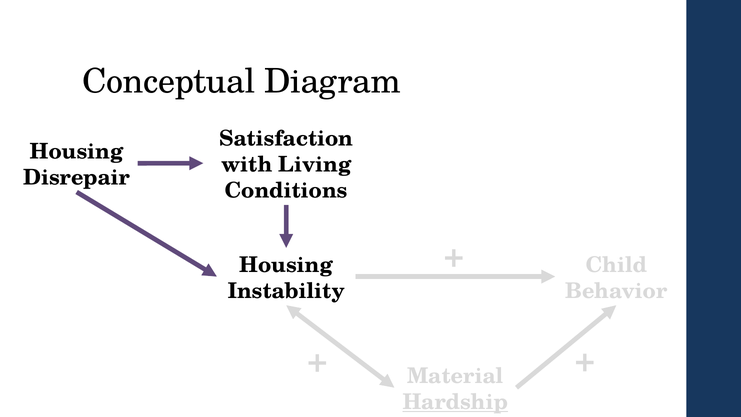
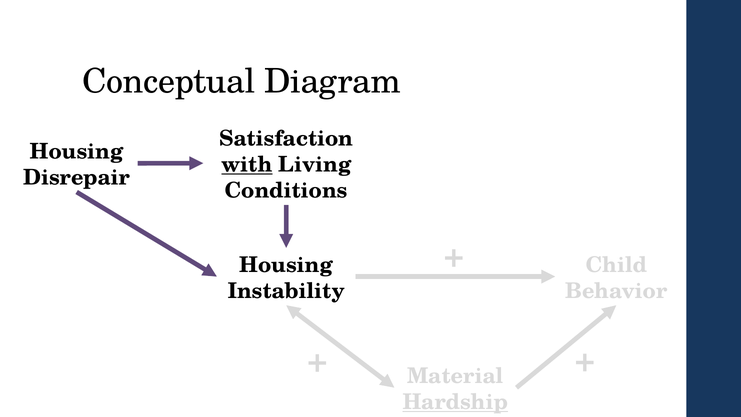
with underline: none -> present (247, 165)
